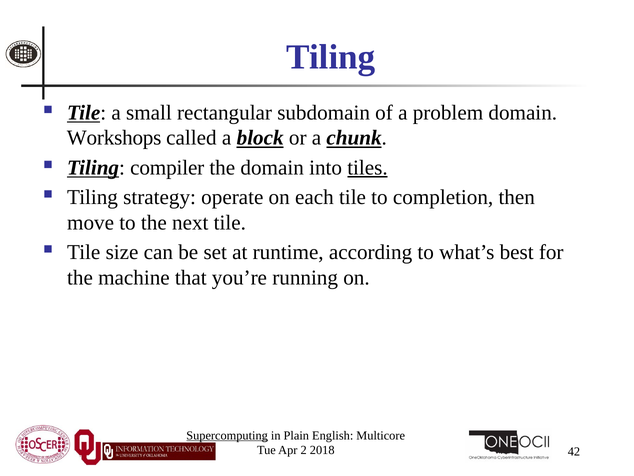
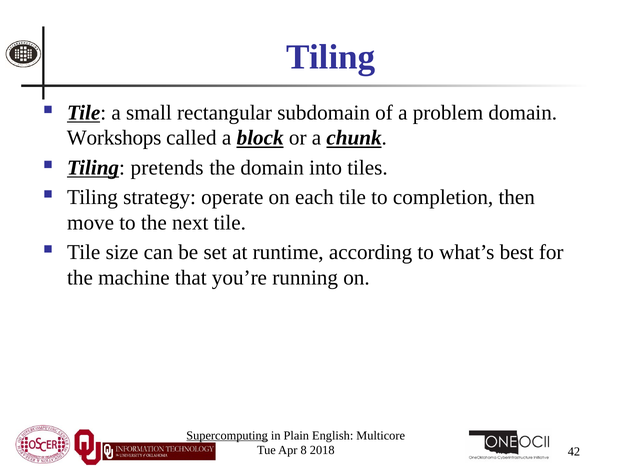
compiler: compiler -> pretends (167, 167)
tiles underline: present -> none (367, 167)
2: 2 -> 8 (304, 450)
